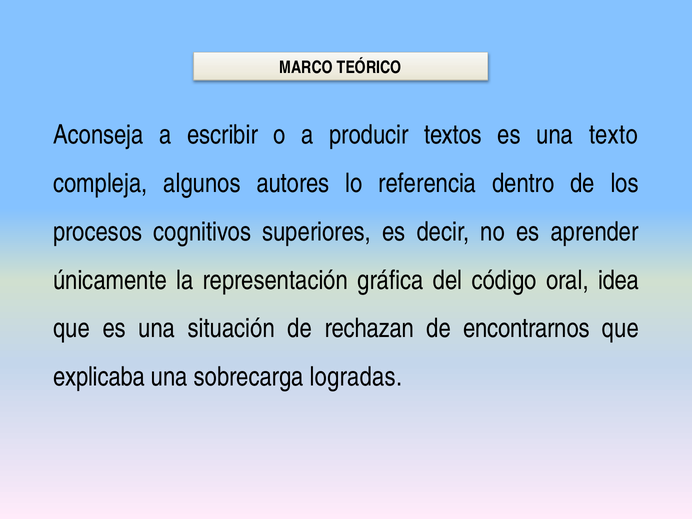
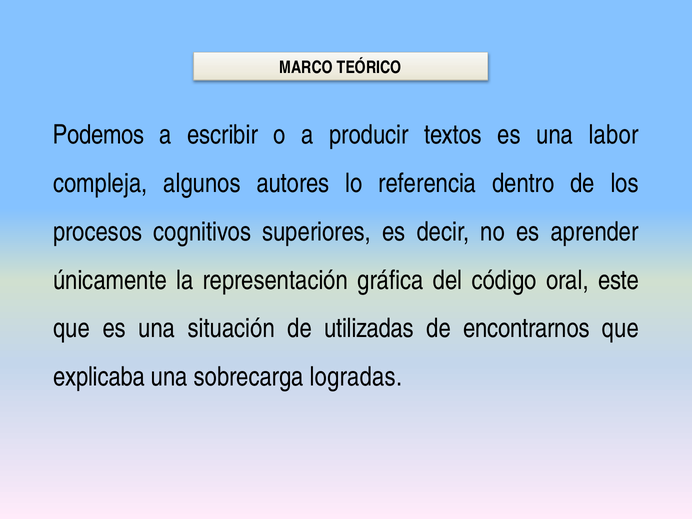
Aconseja: Aconseja -> Podemos (98, 135)
texto: texto -> labor (614, 135)
idea: idea -> este (619, 280)
rechazan: rechazan -> utilizadas (369, 329)
